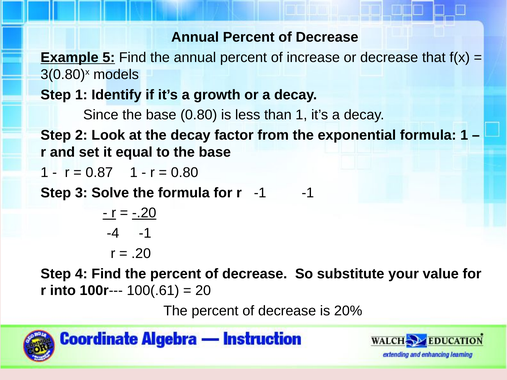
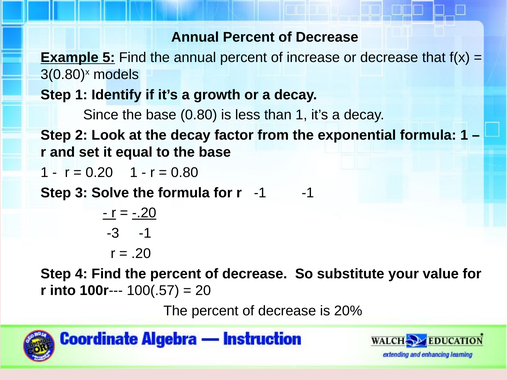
0.87: 0.87 -> 0.20 (99, 173)
-4: -4 -> -3 (113, 233)
100(.61: 100(.61 -> 100(.57 (153, 291)
